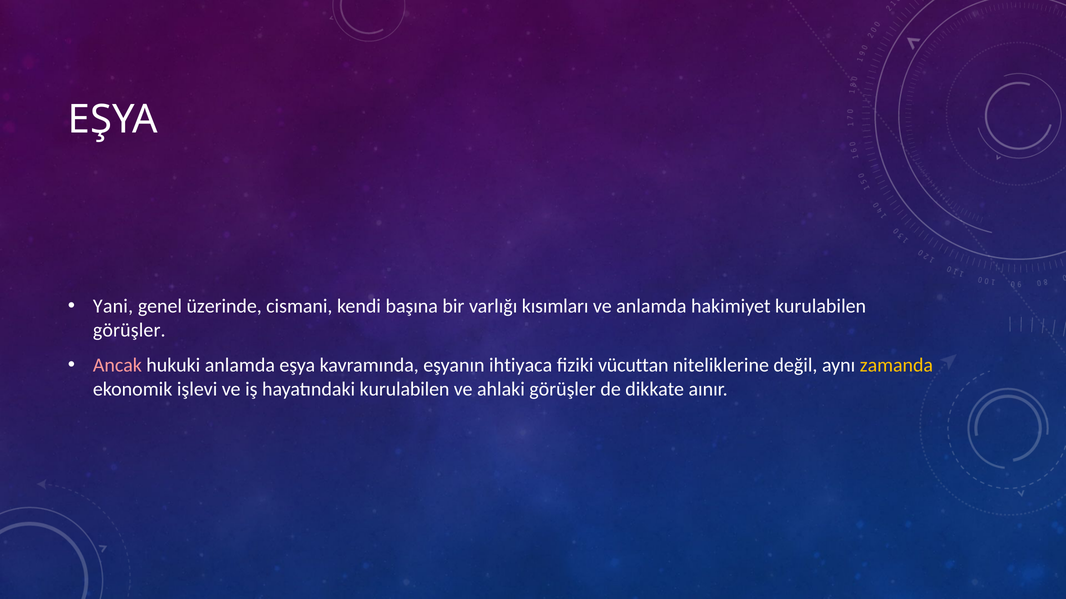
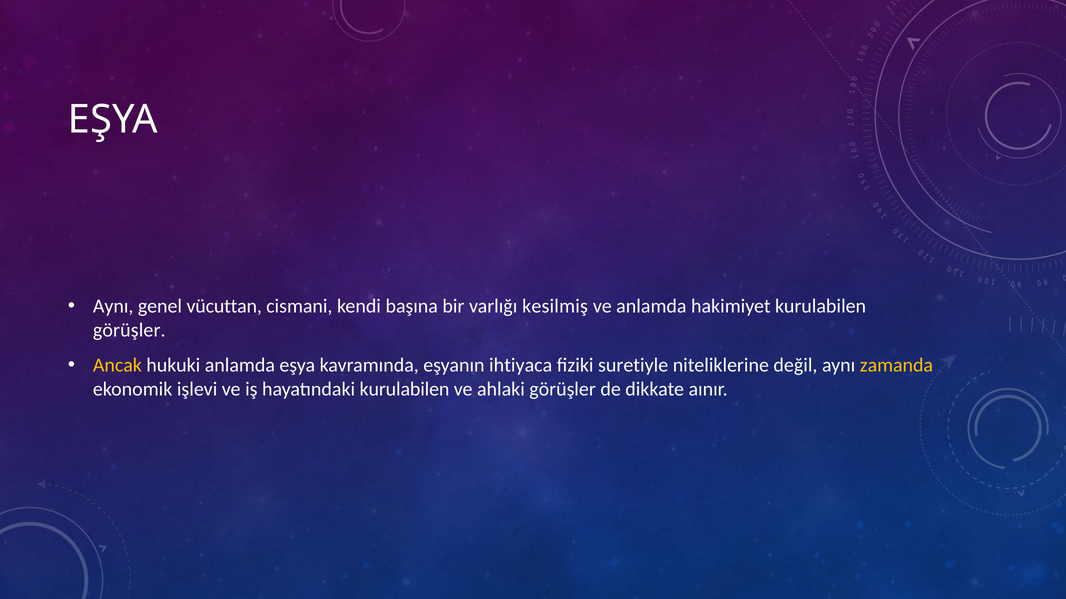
Yani: Yani -> Aynı (113, 307)
üzerinde: üzerinde -> vücuttan (224, 307)
kısımları: kısımları -> kesilmiş (555, 307)
Ancak colour: pink -> yellow (117, 366)
vücuttan: vücuttan -> suretiyle (633, 366)
